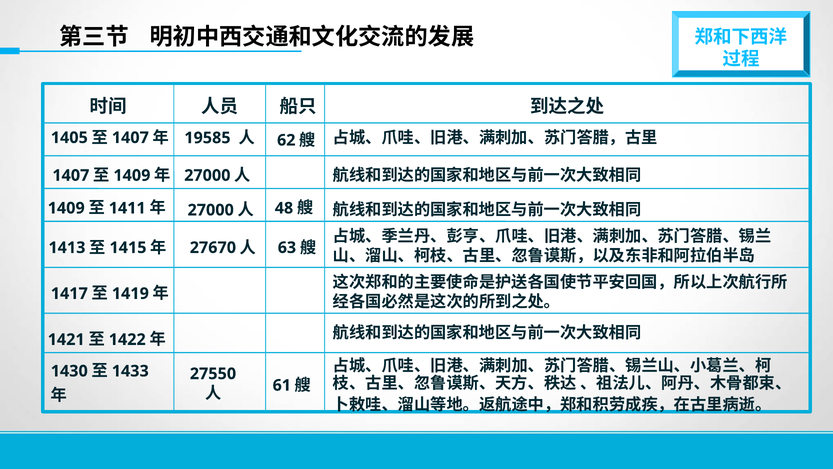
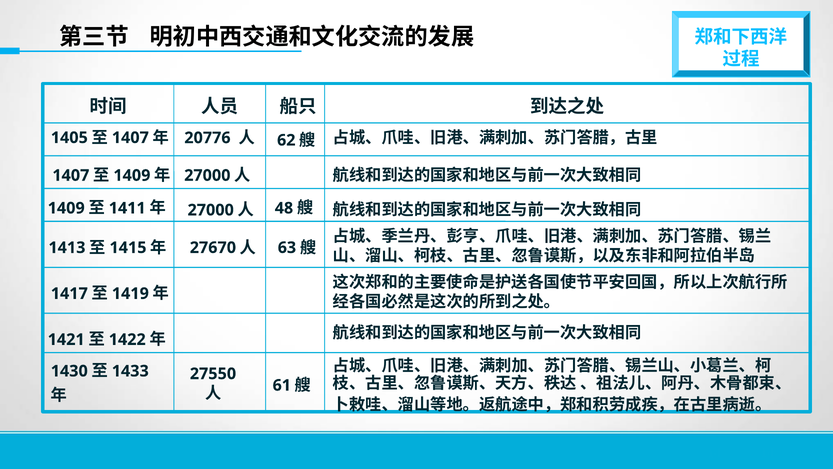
19585: 19585 -> 20776 (207, 138)
